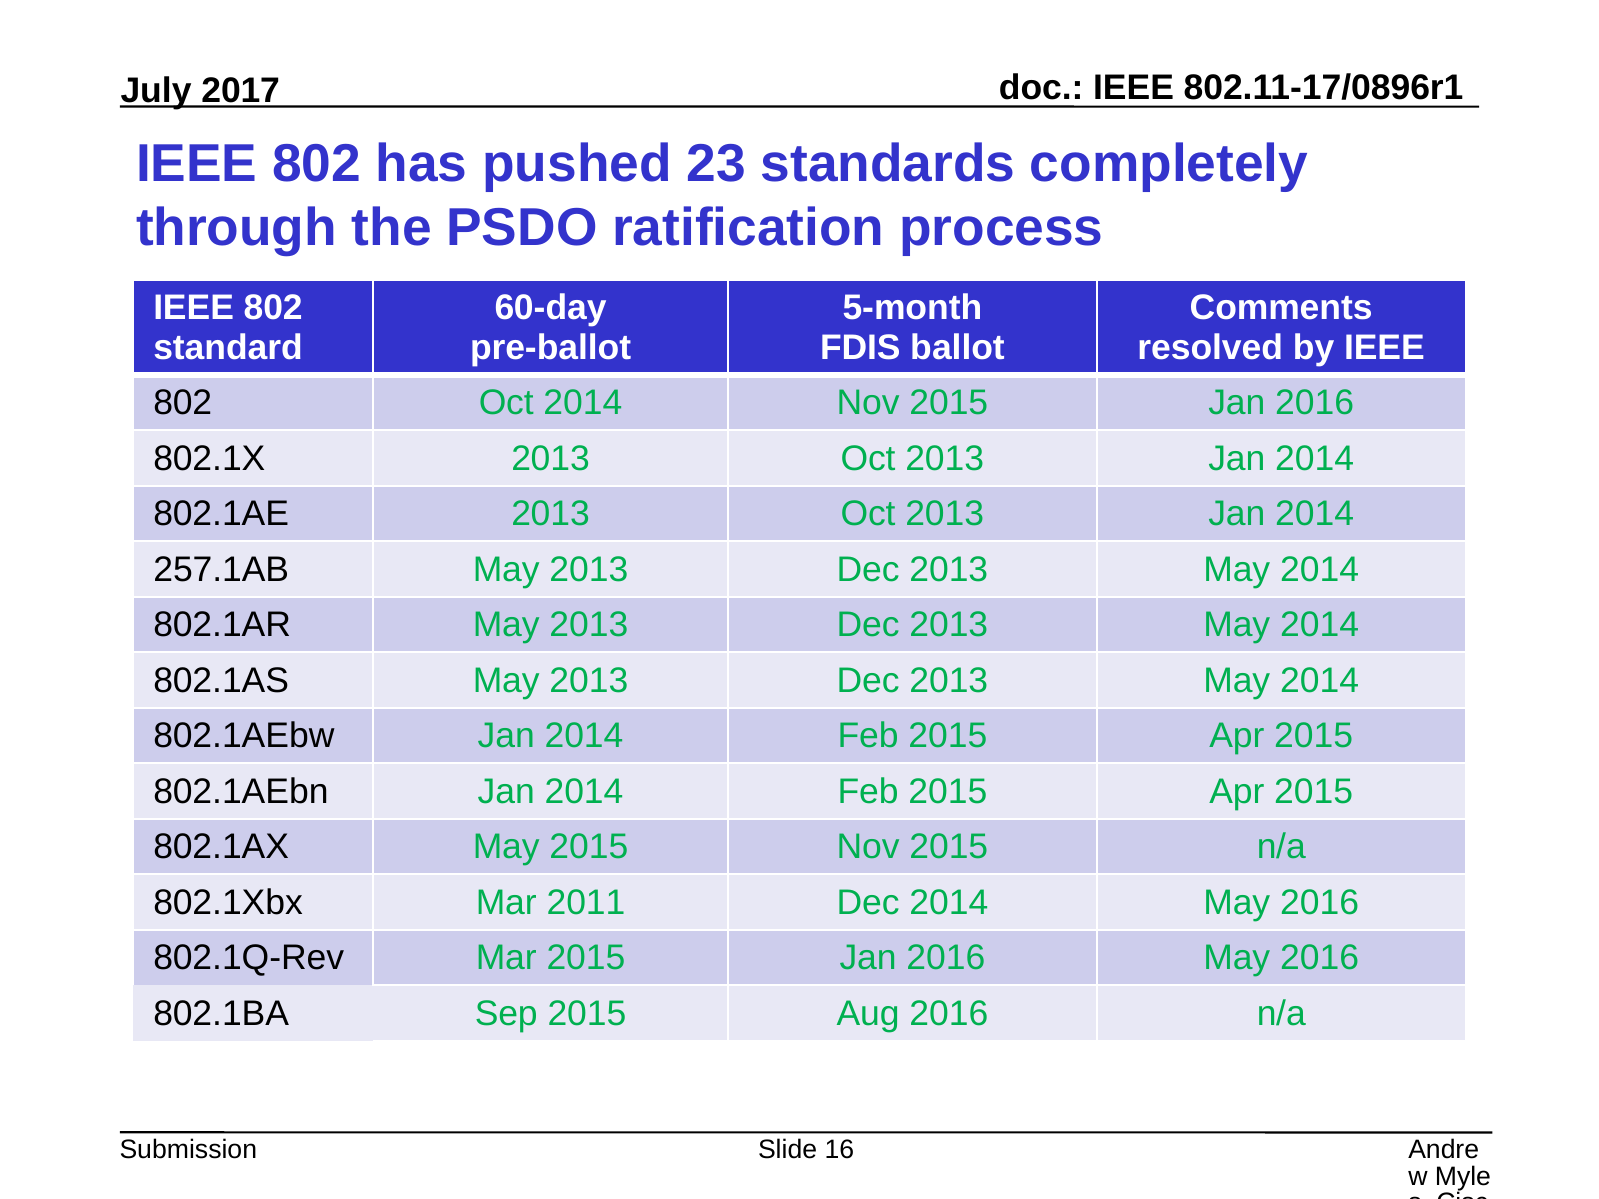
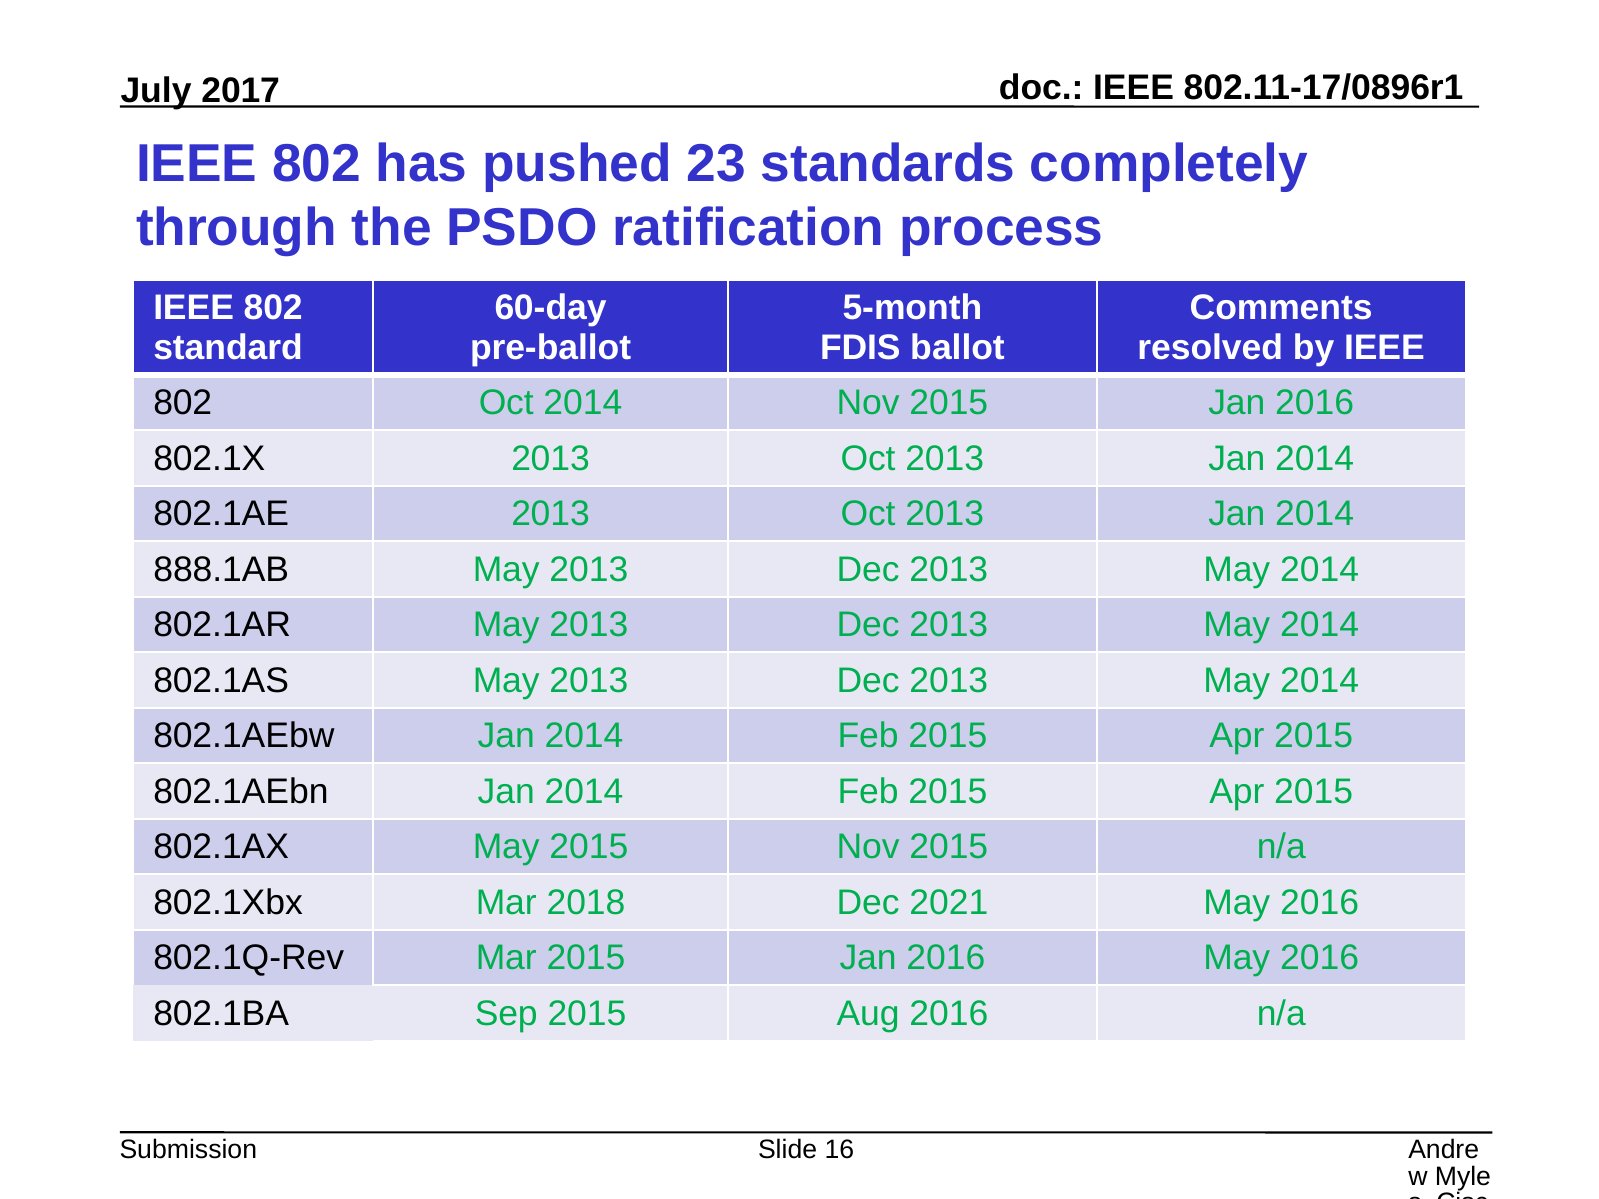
257.1AB: 257.1AB -> 888.1AB (221, 570)
2011: 2011 -> 2018 (586, 903)
Dec 2014: 2014 -> 2021 (949, 903)
